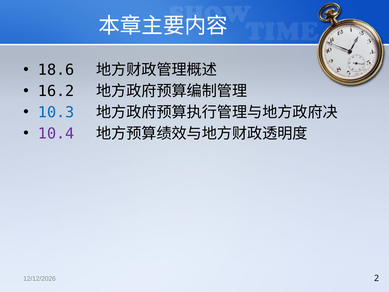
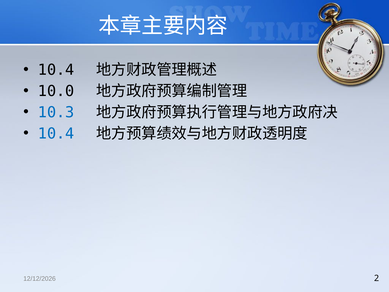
18.6: 18.6 -> 10.4 (56, 70)
16.2: 16.2 -> 10.0 (56, 91)
10.4 colour: purple -> blue (56, 133)
